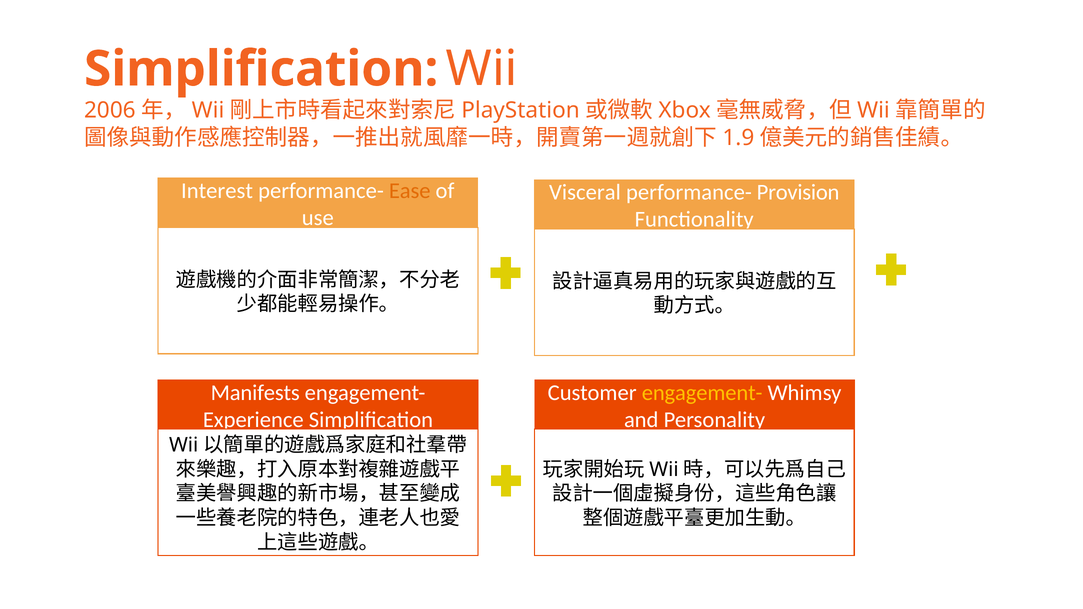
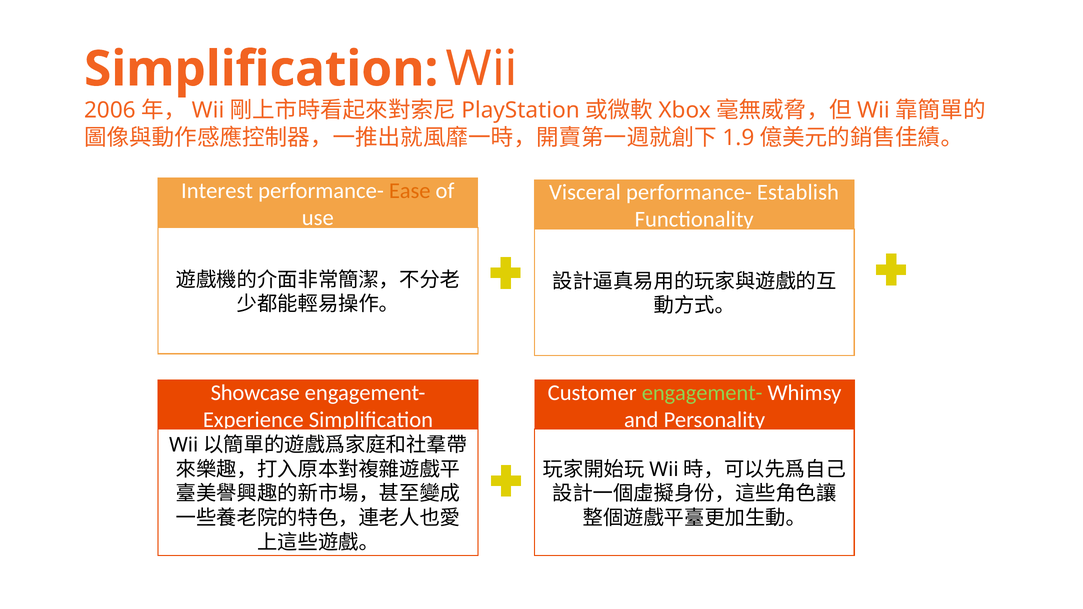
Provision: Provision -> Establish (798, 192)
Manifests: Manifests -> Showcase (255, 393)
engagement- colour: yellow -> light green (702, 393)
